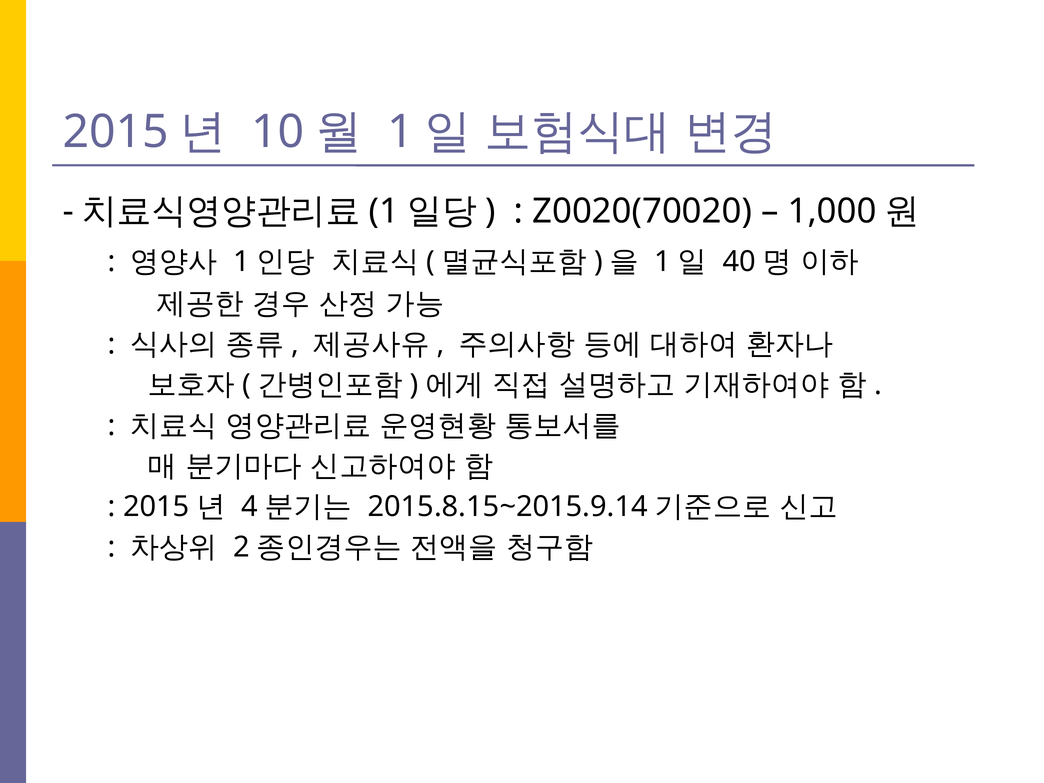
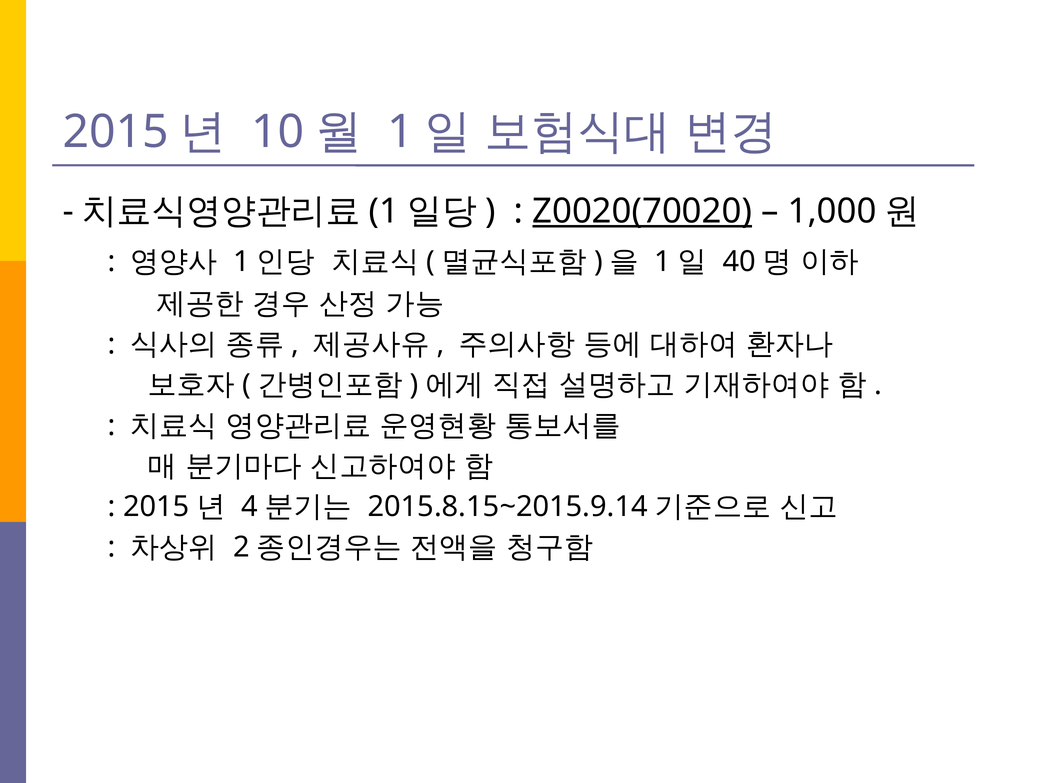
Z0020(70020 underline: none -> present (642, 211)
